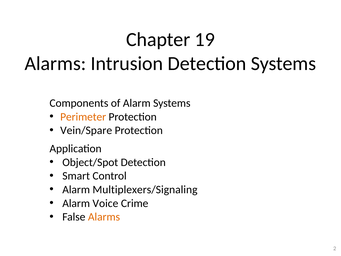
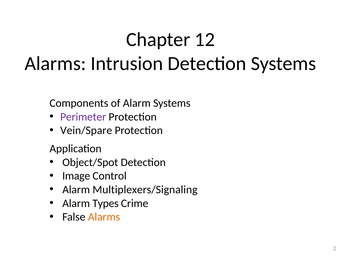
19: 19 -> 12 (205, 40)
Perimeter colour: orange -> purple (83, 117)
Smart: Smart -> Image (76, 176)
Voice: Voice -> Types (106, 203)
